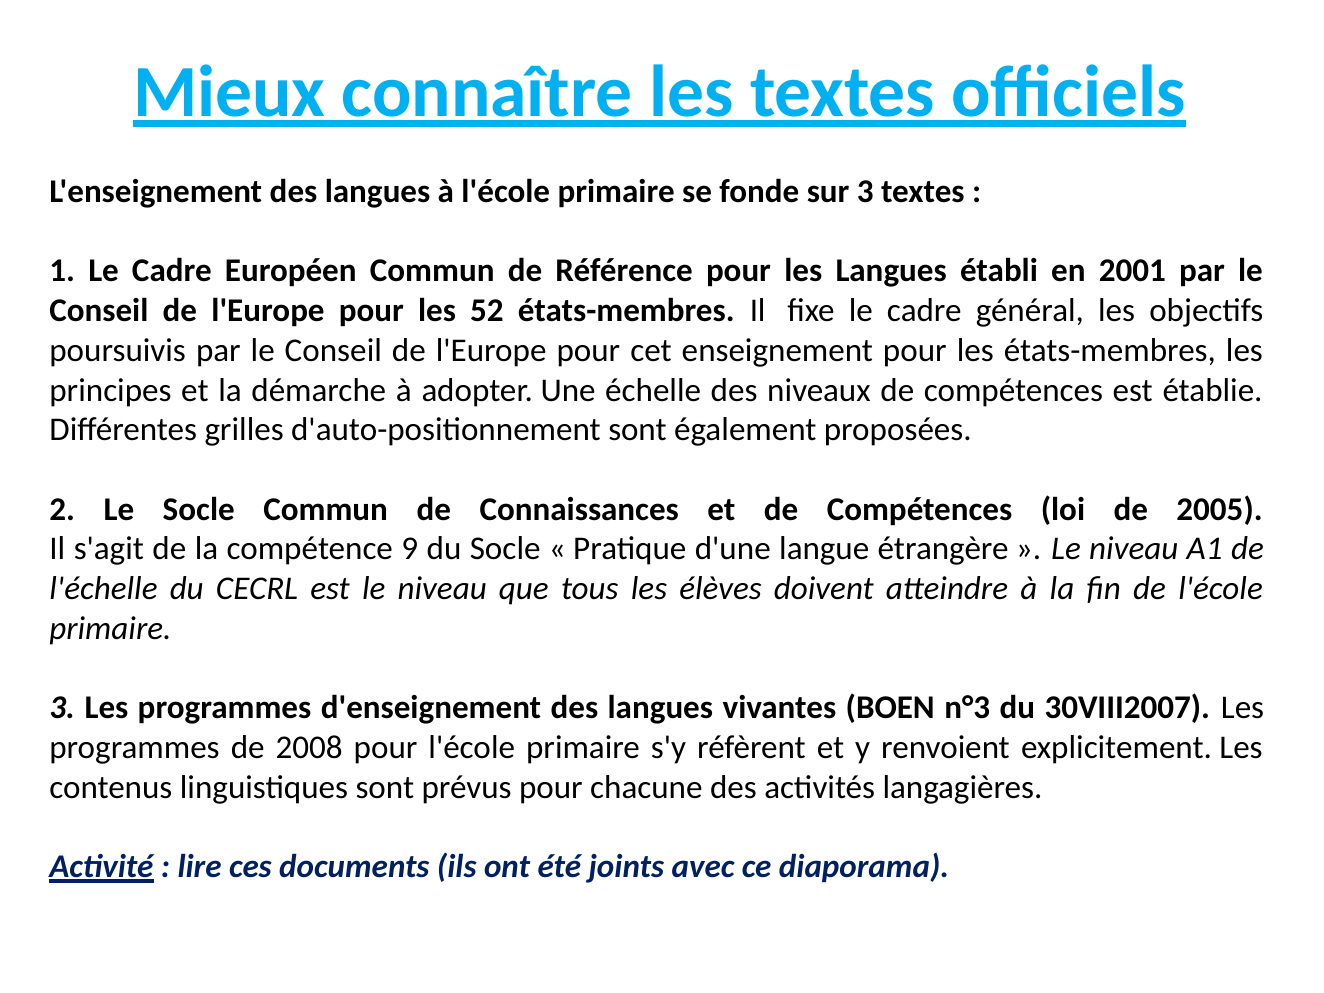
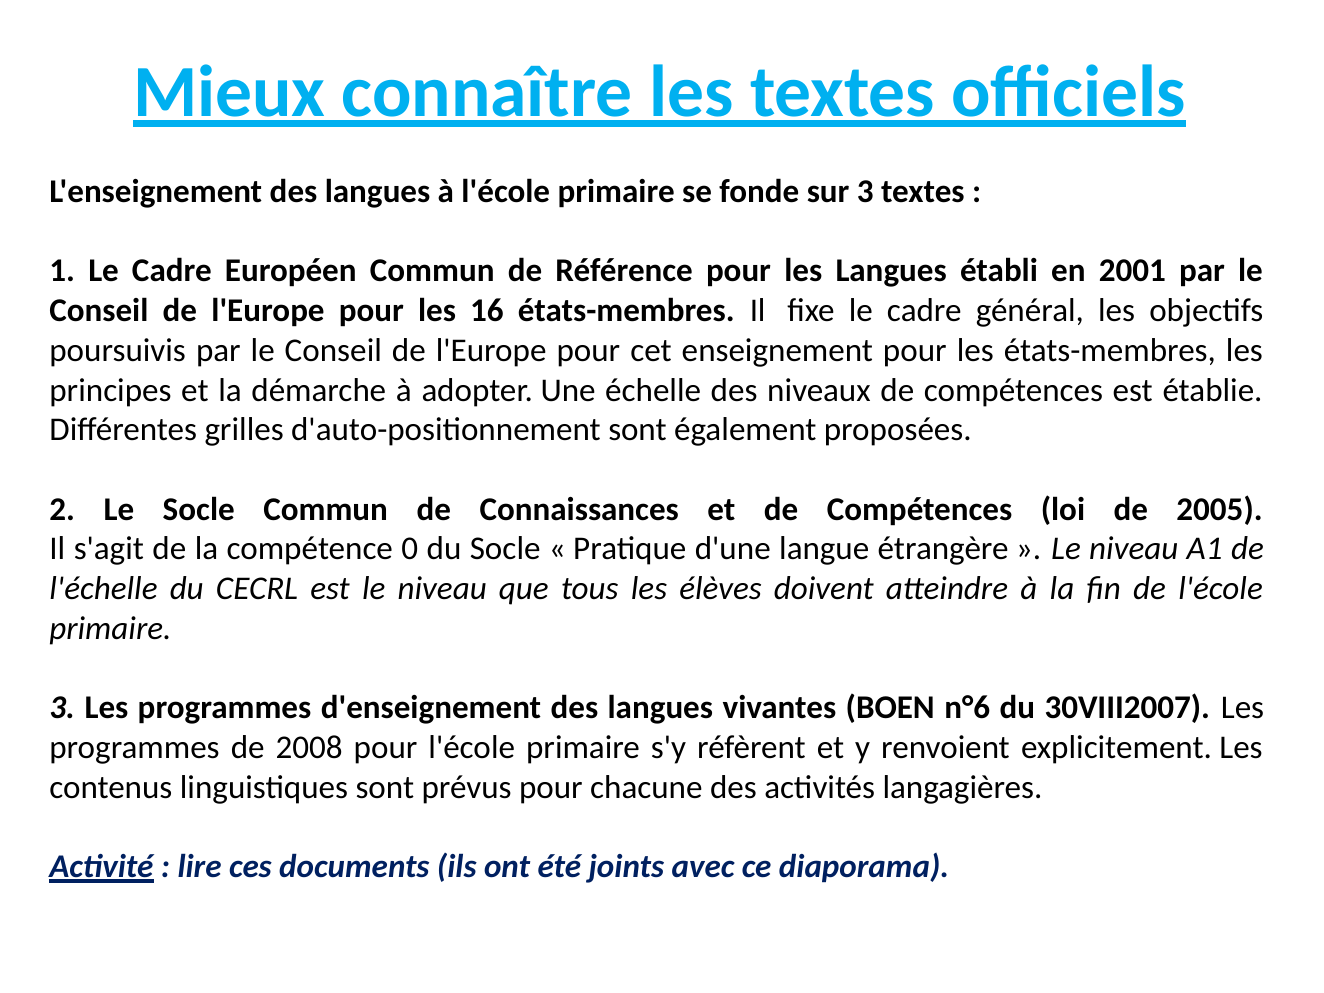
52: 52 -> 16 (487, 311)
9: 9 -> 0 (410, 549)
n°3: n°3 -> n°6 (967, 708)
